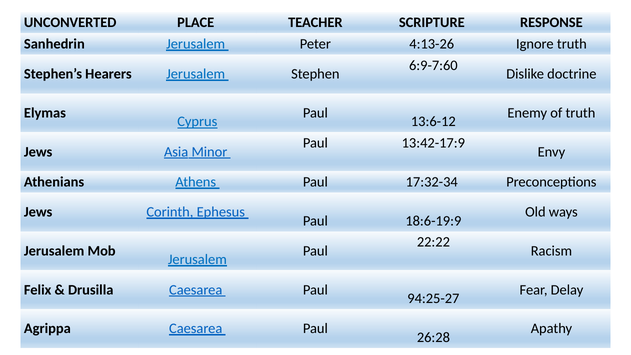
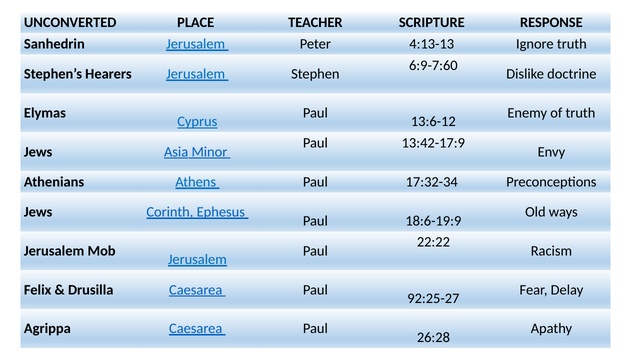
4:13-26: 4:13-26 -> 4:13-13 (432, 44)
94:25-27: 94:25-27 -> 92:25-27 (433, 299)
